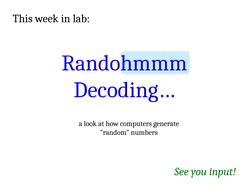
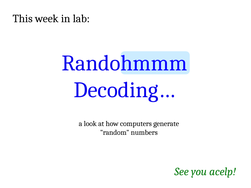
input: input -> acelp (223, 172)
